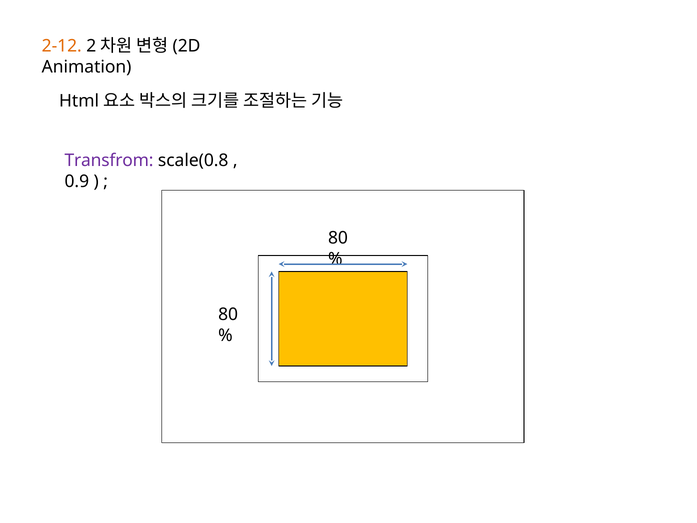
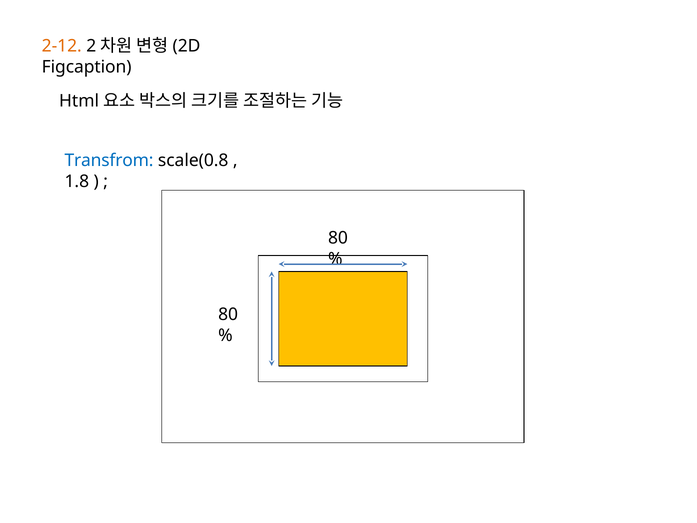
Animation: Animation -> Figcaption (87, 67)
Transfrom colour: purple -> blue (109, 161)
0.9: 0.9 -> 1.8 (77, 181)
